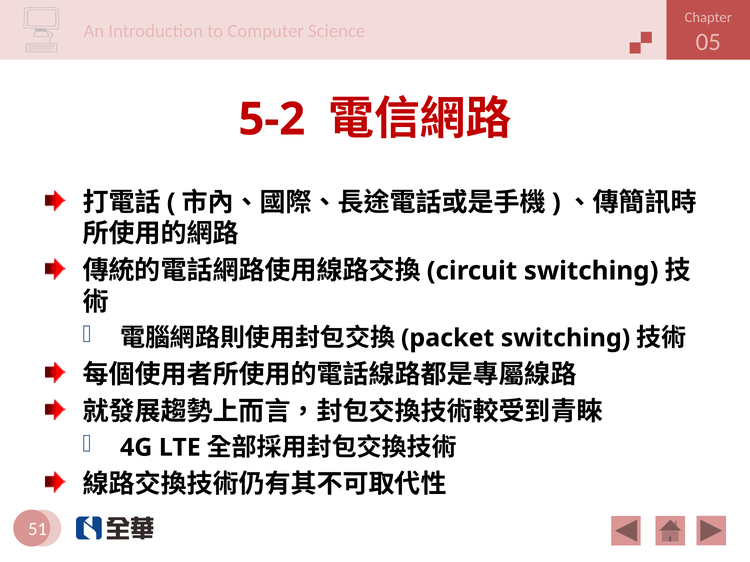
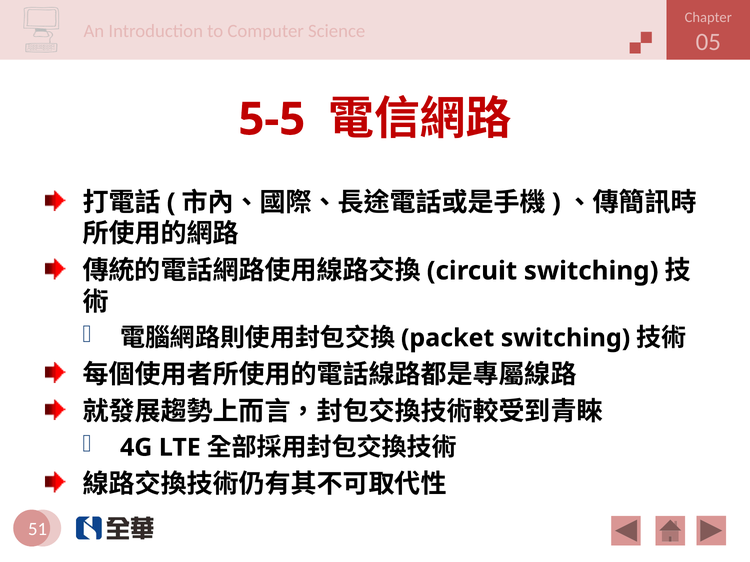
5-2: 5-2 -> 5-5 (272, 119)
